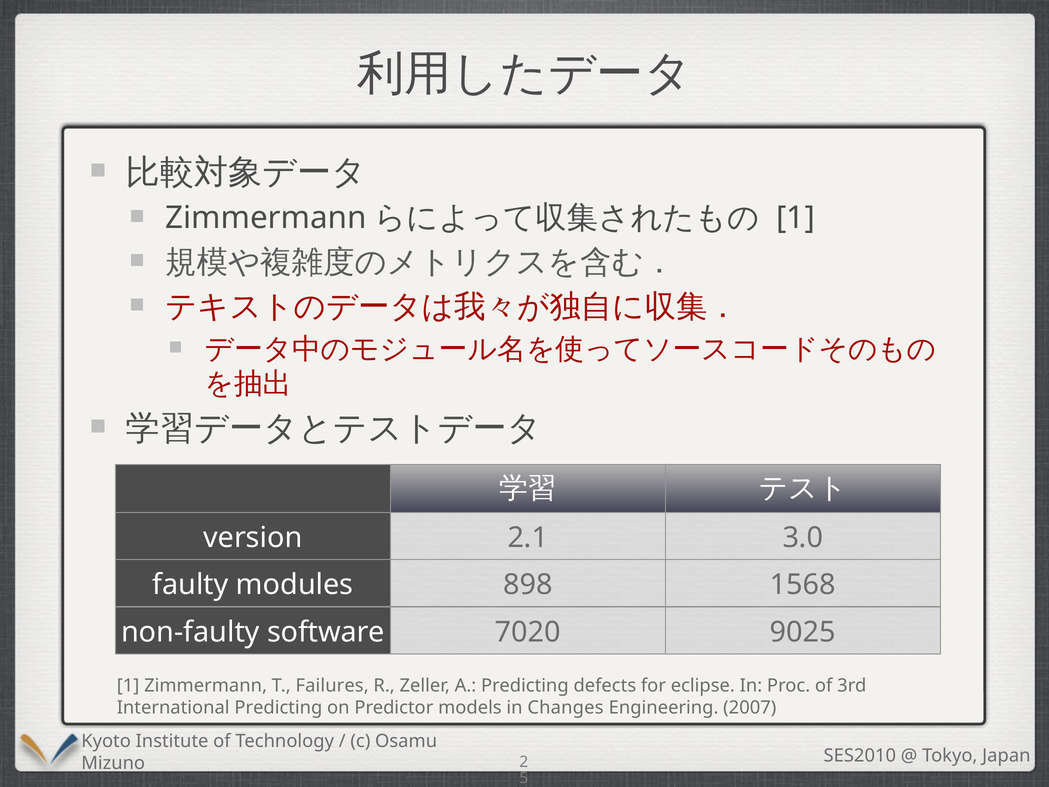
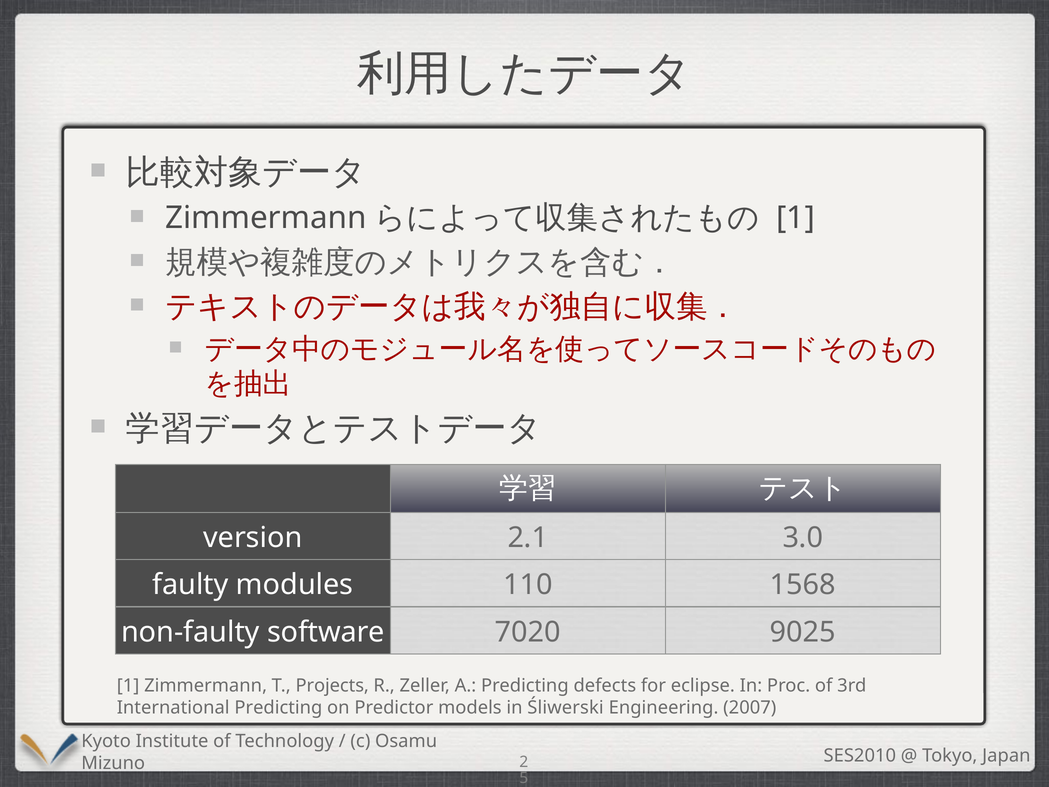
898: 898 -> 110 (528, 585)
Failures: Failures -> Projects (332, 686)
Changes: Changes -> Śliwerski (566, 708)
